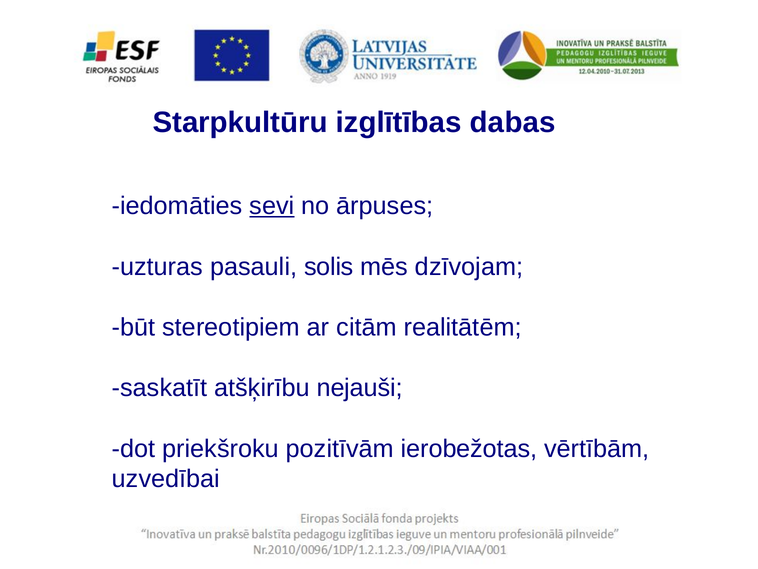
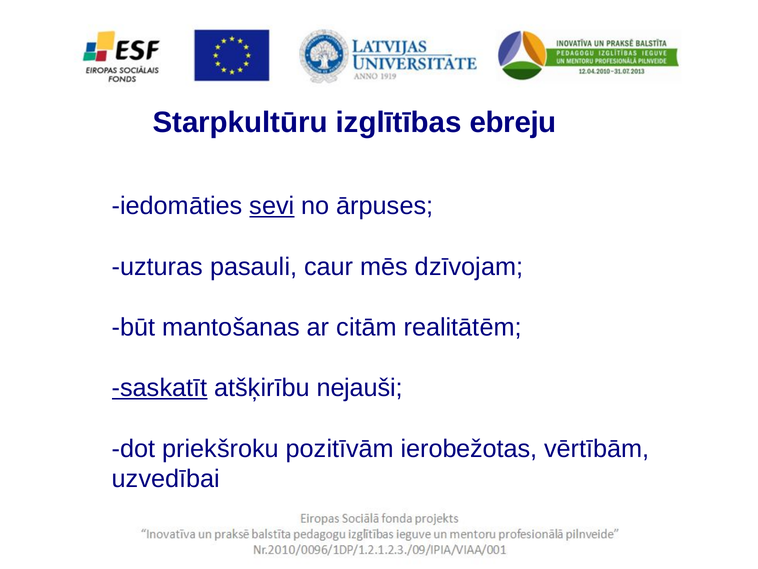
dabas: dabas -> ebreju (513, 123)
solis: solis -> caur (329, 266)
stereotipiem: stereotipiem -> mantošanas (231, 327)
saskatīt underline: none -> present (160, 388)
